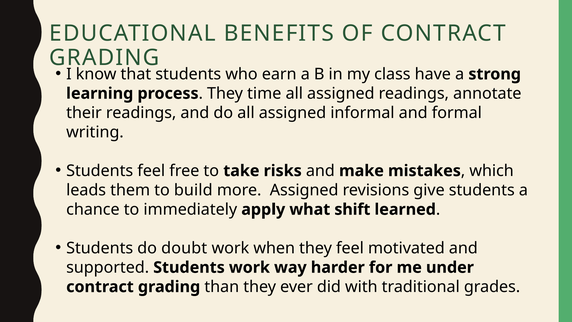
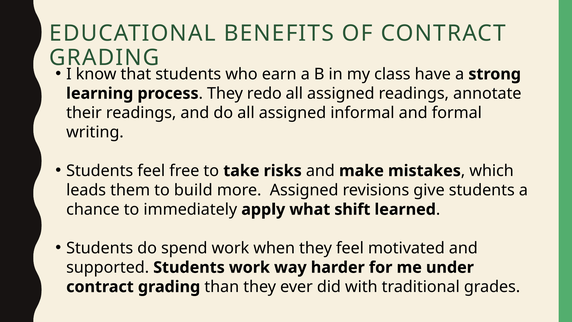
time: time -> redo (264, 93)
doubt: doubt -> spend (184, 248)
